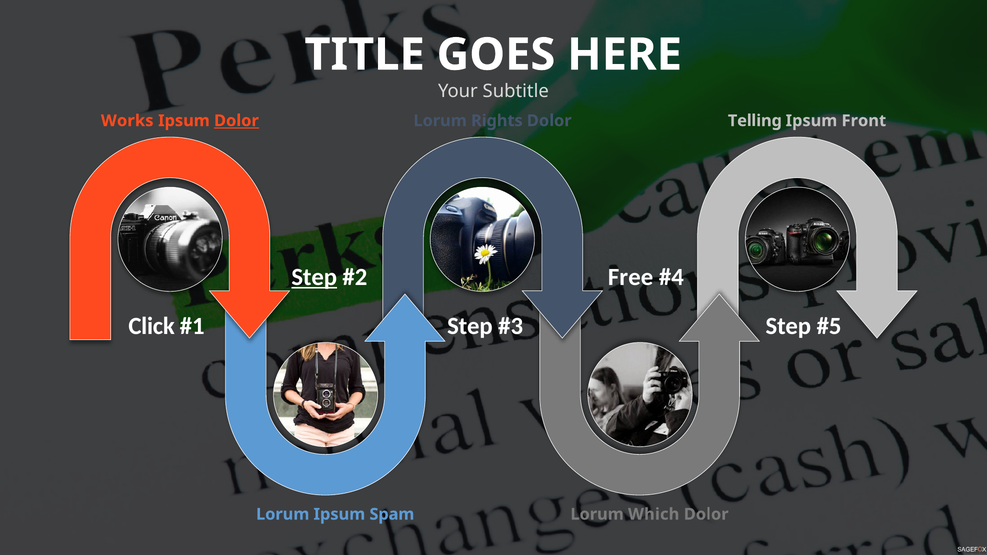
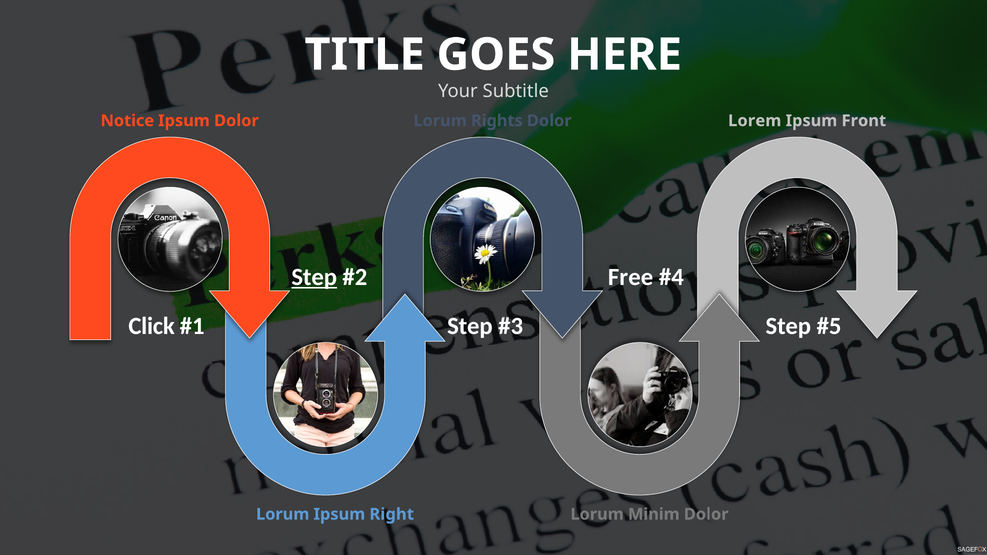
Works: Works -> Notice (127, 121)
Dolor underline: present -> none (236, 121)
Telling: Telling -> Lorem (755, 121)
Spam: Spam -> Right (392, 514)
Which: Which -> Minim (654, 514)
